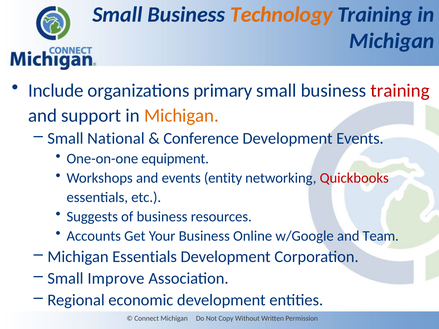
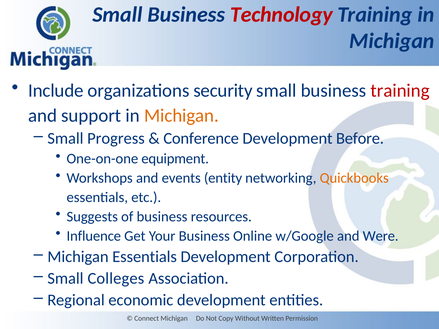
Technology colour: orange -> red (281, 15)
primary: primary -> security (223, 91)
National: National -> Progress (116, 139)
Development Events: Events -> Before (360, 139)
Quickbooks colour: red -> orange (354, 178)
Accounts: Accounts -> Influence (94, 236)
Team: Team -> Were (381, 236)
Improve: Improve -> Colleges (116, 279)
